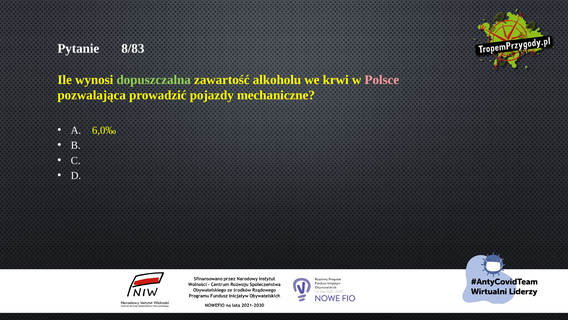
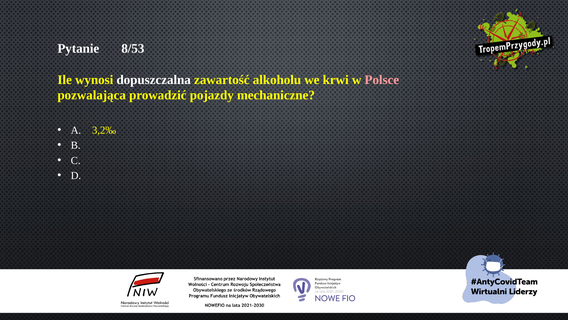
8/83: 8/83 -> 8/53 (133, 48)
dopuszczalna colour: light green -> white (154, 80)
6,0‰: 6,0‰ -> 3,2‰ (104, 130)
